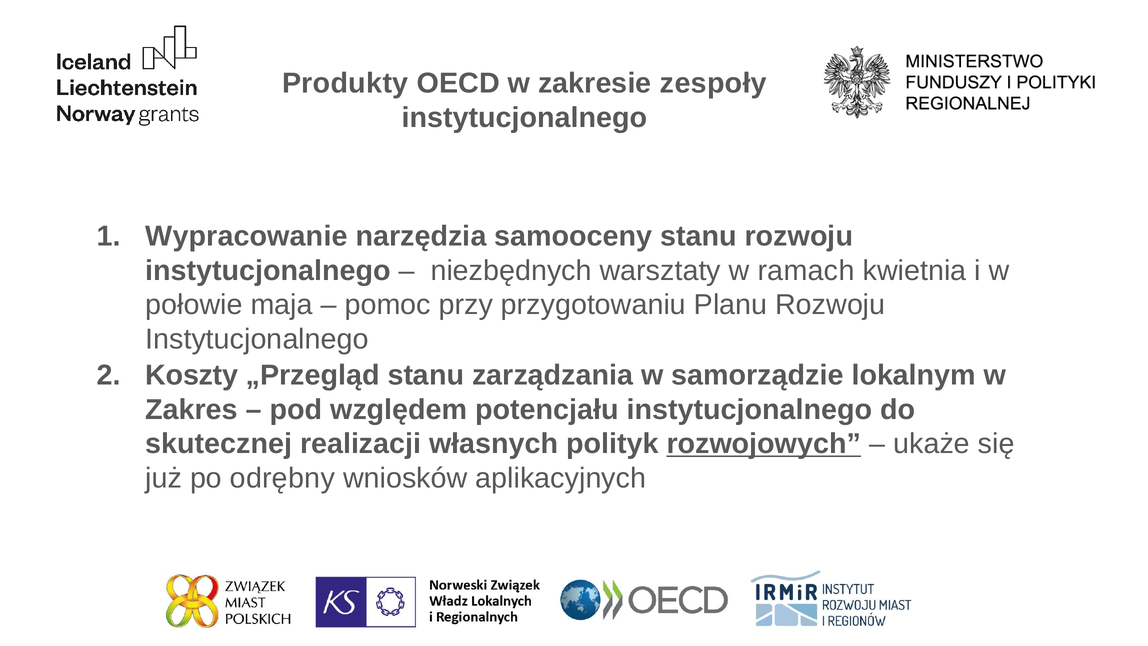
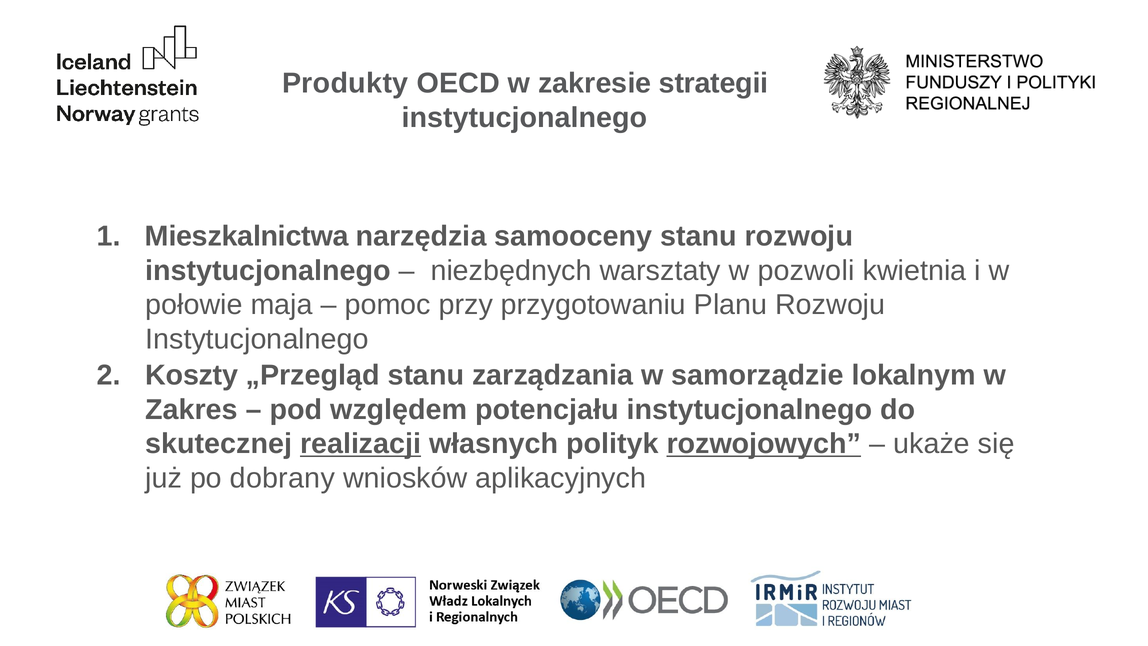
zespoły: zespoły -> strategii (714, 83)
Wypracowanie: Wypracowanie -> Mieszkalnictwa (247, 236)
ramach: ramach -> pozwoli (806, 270)
realizacji underline: none -> present (361, 444)
odrębny: odrębny -> dobrany (282, 478)
